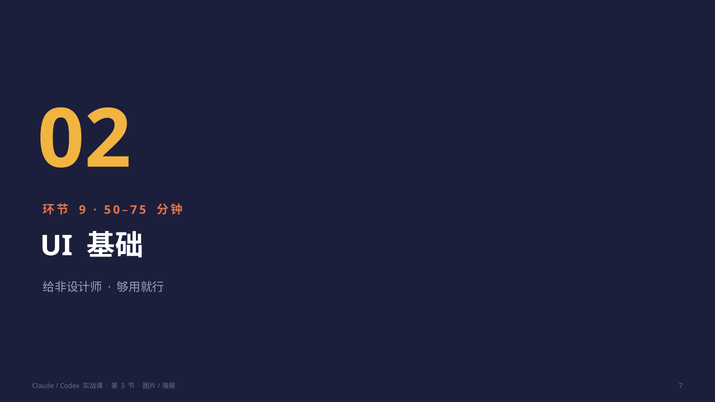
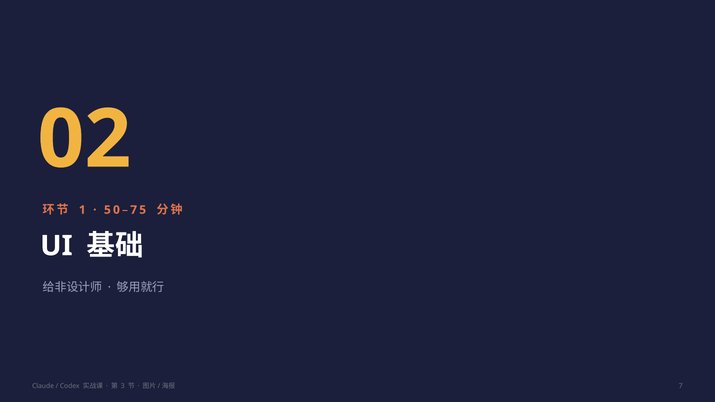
9: 9 -> 1 (82, 210)
